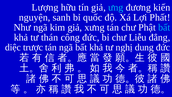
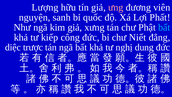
ưng colour: light blue -> pink (116, 7)
kiến: kiến -> viên (162, 7)
thán: thán -> kiếp (50, 37)
Liễu: Liễu -> Niết (138, 37)
